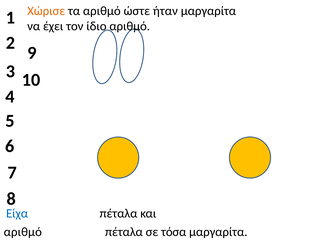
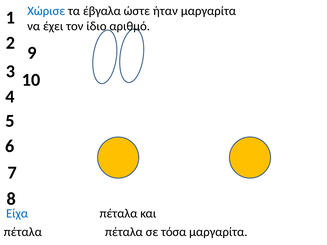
Χώρισε colour: orange -> blue (46, 11)
τα αριθμό: αριθμό -> έβγαλα (102, 11)
αριθμό: αριθμό -> πέταλα (23, 232)
